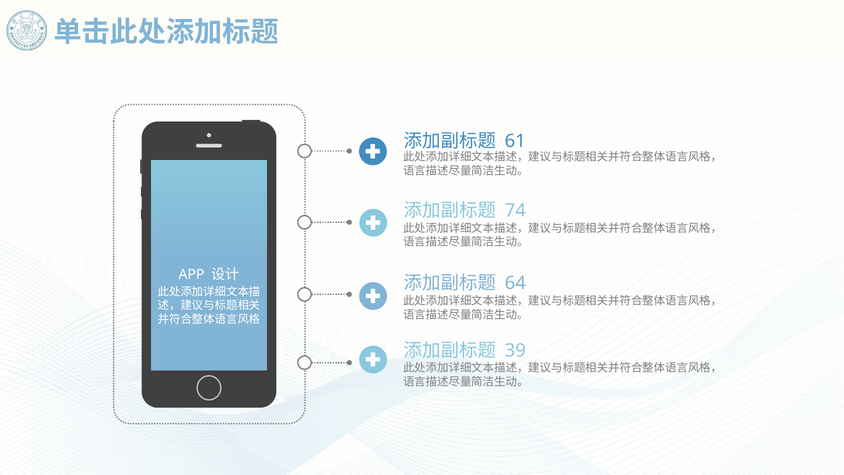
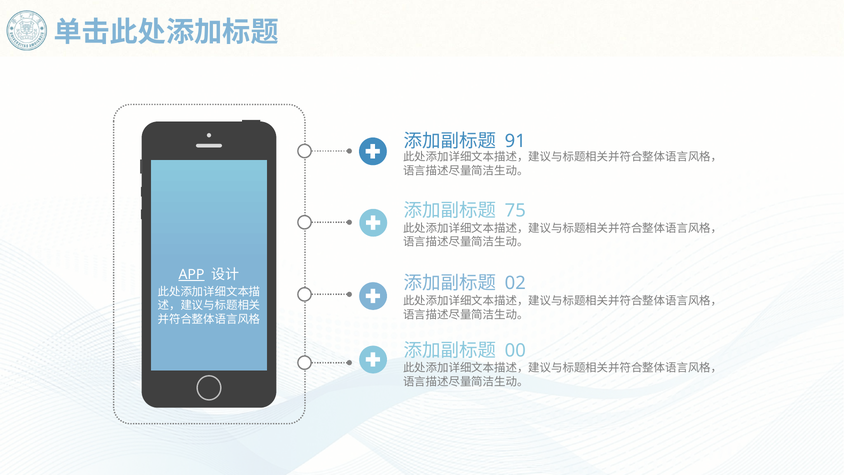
61: 61 -> 91 (515, 141)
74: 74 -> 75 (515, 210)
APP underline: none -> present (191, 274)
64: 64 -> 02 (515, 283)
39: 39 -> 00 (515, 350)
